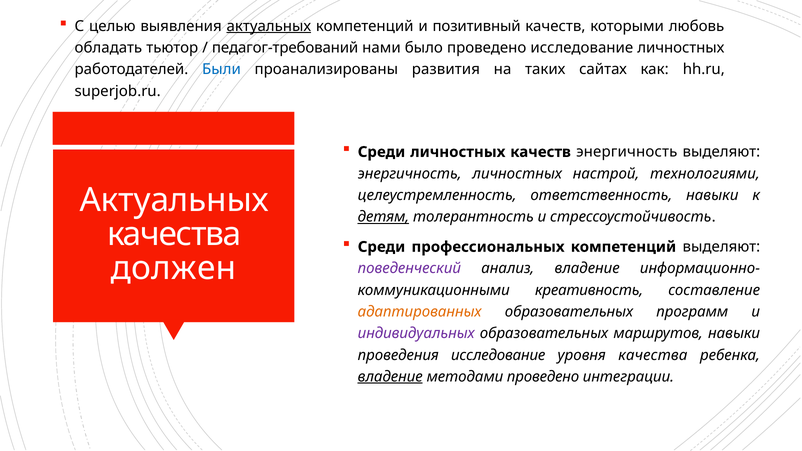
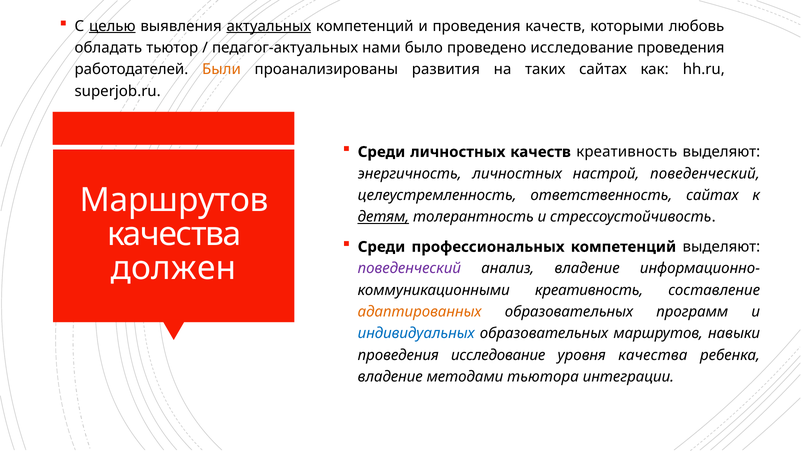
целью underline: none -> present (112, 26)
и позитивный: позитивный -> проведения (477, 26)
педагог-требований: педагог-требований -> педагог-актуальных (285, 48)
исследование личностных: личностных -> проведения (681, 48)
Были colour: blue -> orange (221, 69)
качеств энергичность: энергичность -> креативность (627, 152)
настрой технологиями: технологиями -> поведенческий (705, 174)
Актуальных: Актуальных -> Маршрутов (174, 200)
ответственность навыки: навыки -> сайтах (712, 195)
индивидуальных colour: purple -> blue (416, 334)
владение underline: present -> none (390, 377)
методами проведено: проведено -> тьютора (543, 377)
